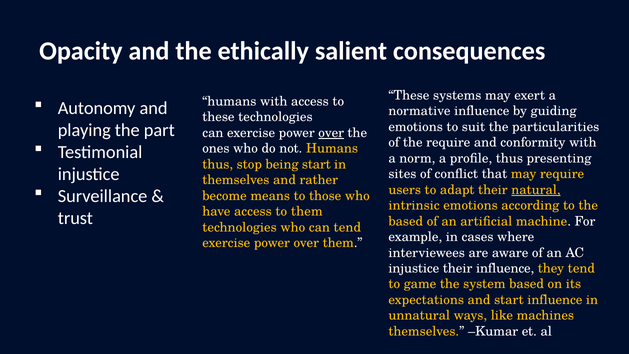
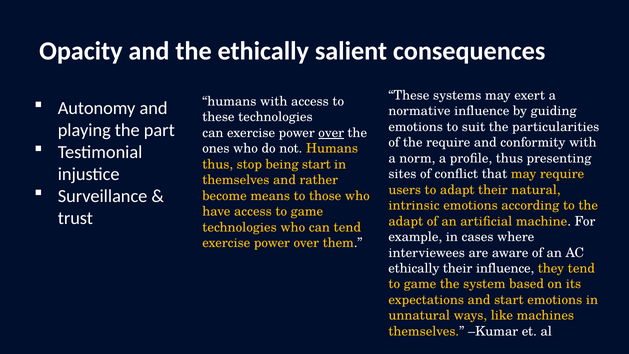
natural underline: present -> none (536, 190)
access to them: them -> game (307, 211)
based: based -> adapt (406, 221)
injustice: injustice -> ethically (414, 268)
start influence: influence -> emotions (555, 300)
